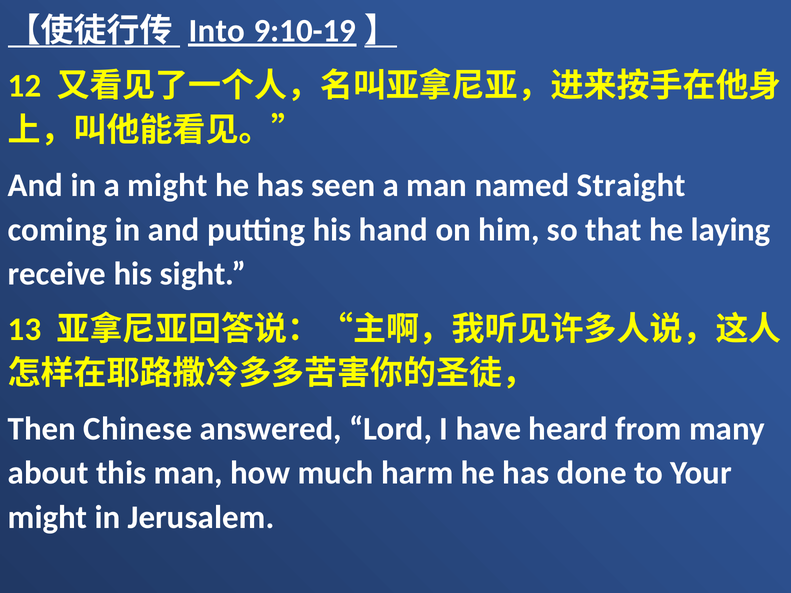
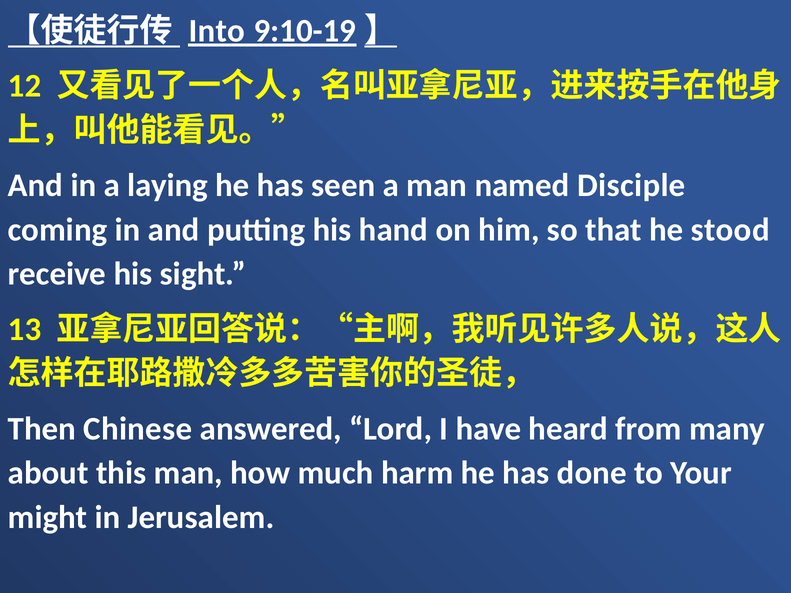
a might: might -> laying (168, 186)
Straight: Straight -> Disciple (631, 186)
laying: laying -> stood (730, 230)
